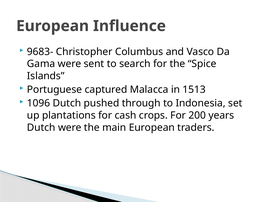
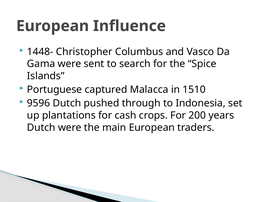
9683-: 9683- -> 1448- (40, 52)
1513: 1513 -> 1510 (194, 90)
1096: 1096 -> 9596 (39, 103)
